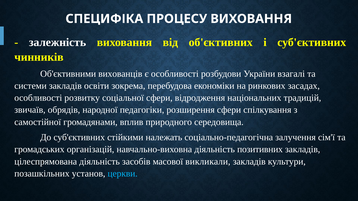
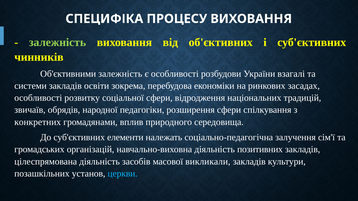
залежність colour: white -> light green (57, 42)
Об'єктивними вихованців: вихованців -> залежність (120, 74)
самостійної: самостійної -> конкретних (38, 122)
стійкими: стійкими -> елементи (125, 138)
